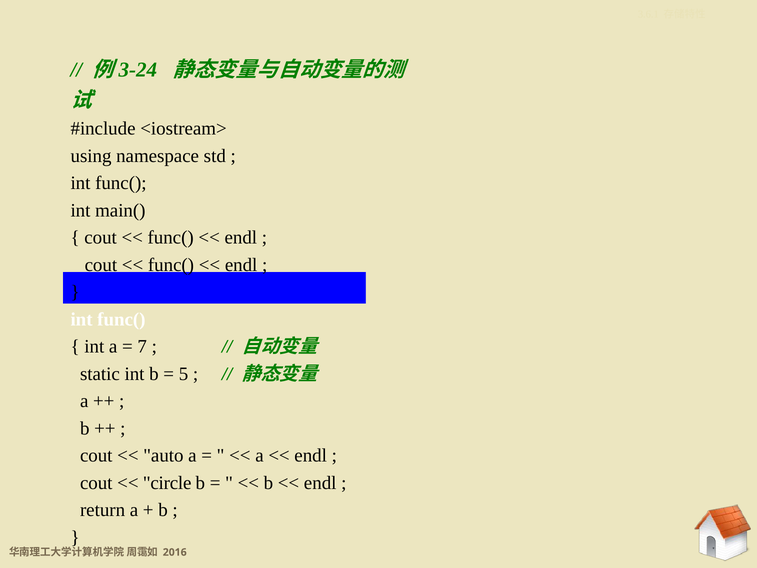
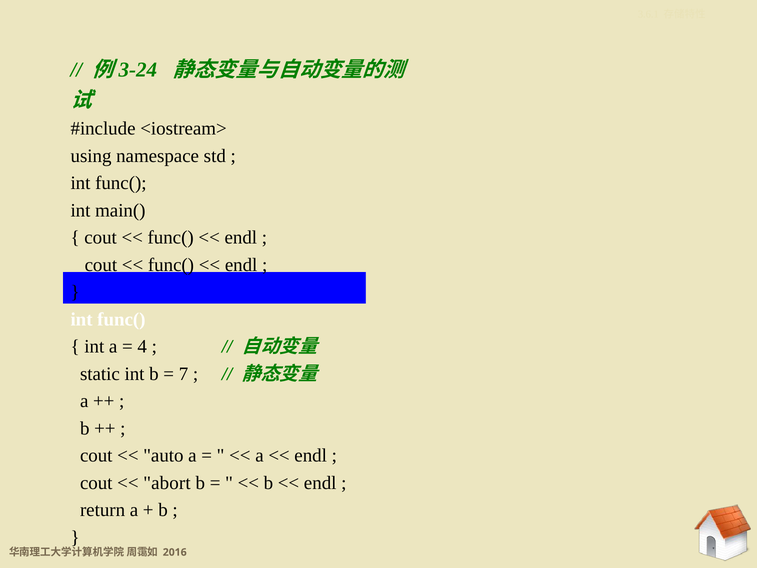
7: 7 -> 4 (142, 346)
5: 5 -> 7 (184, 374)
circle: circle -> abort (167, 483)
